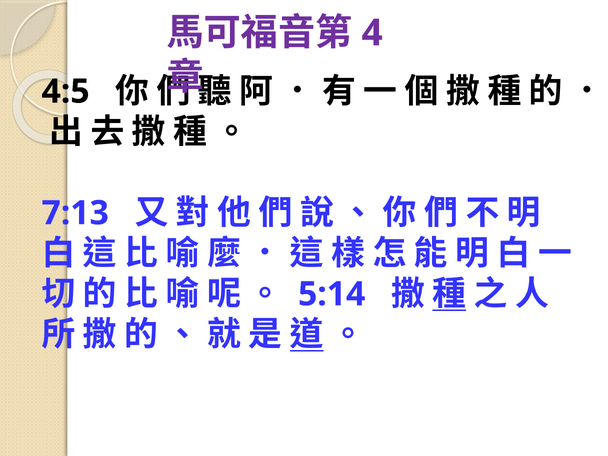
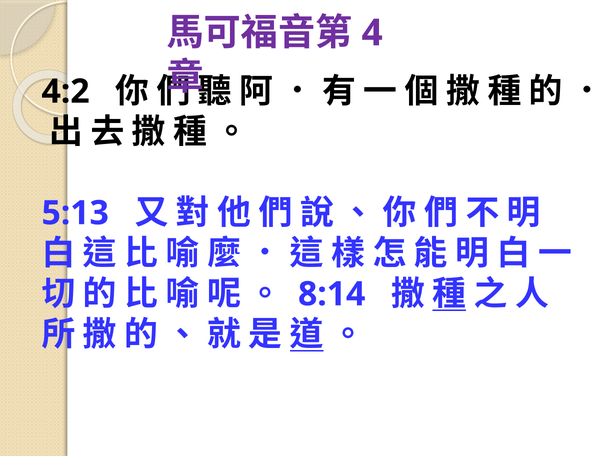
4:5: 4:5 -> 4:2 (66, 92)
7:13: 7:13 -> 5:13 (75, 213)
5:14: 5:14 -> 8:14 (332, 294)
